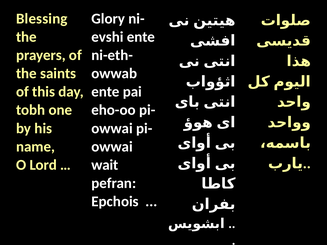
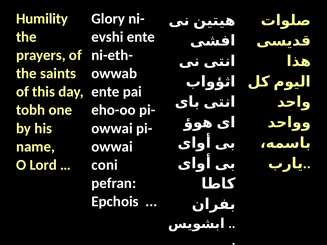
Blessing: Blessing -> Humility (42, 19)
wait: wait -> coni (105, 165)
